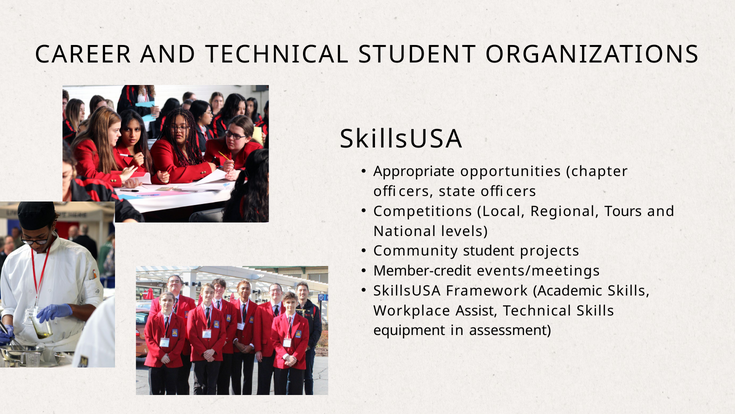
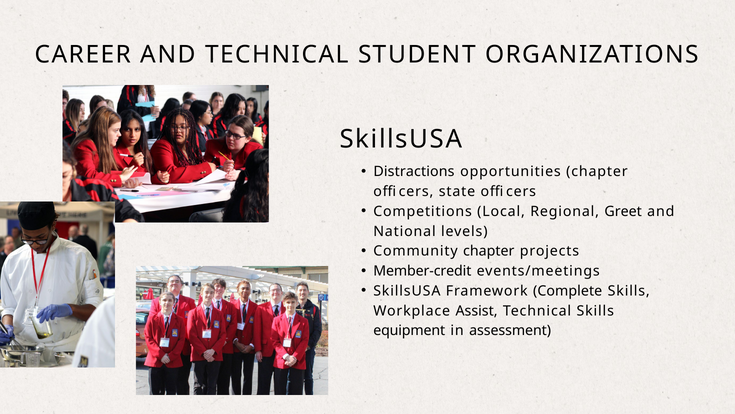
Appropriate: Appropriate -> Distractions (414, 172)
Tours: Tours -> Greet (623, 211)
Community student: student -> chapter (489, 251)
Academic: Academic -> Complete (568, 291)
